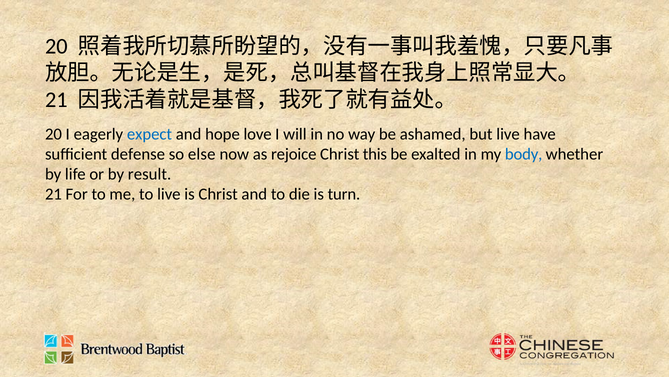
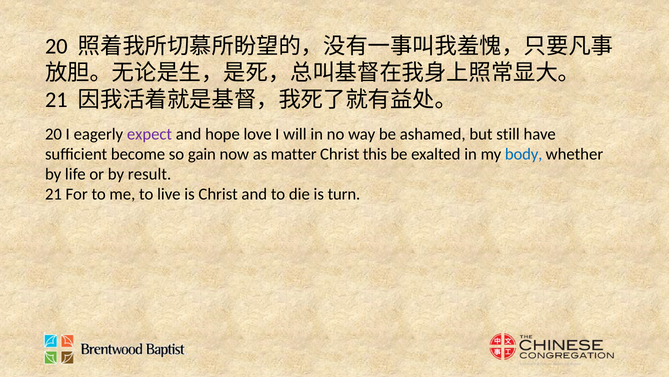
expect colour: blue -> purple (149, 134)
but live: live -> still (508, 134)
defense: defense -> become (138, 154)
else: else -> gain (202, 154)
rejoice: rejoice -> matter (294, 154)
